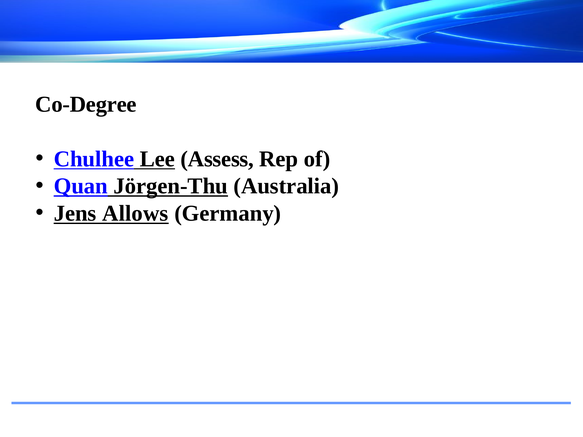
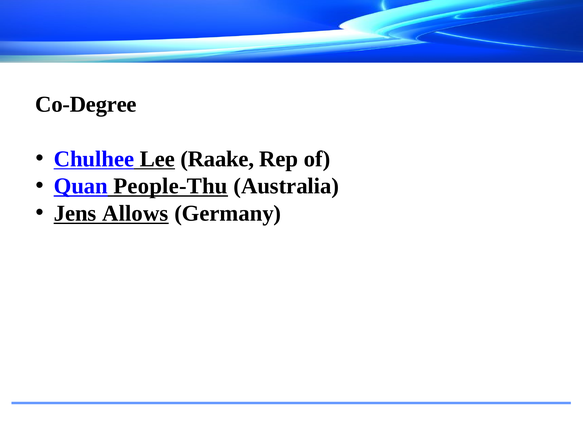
Assess: Assess -> Raake (217, 159)
Jörgen-Thu: Jörgen-Thu -> People-Thu (171, 186)
